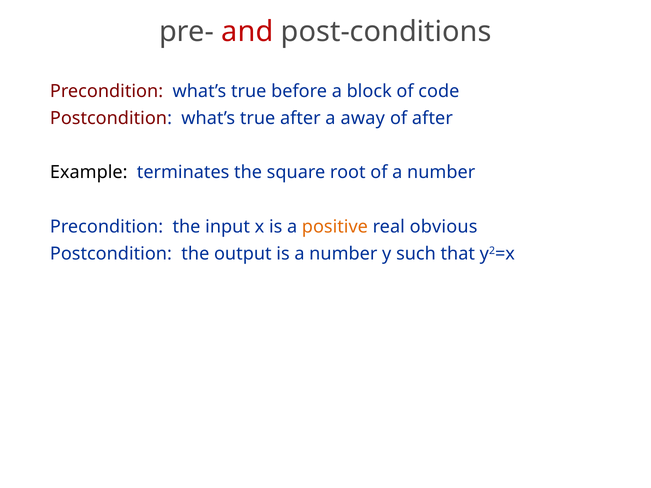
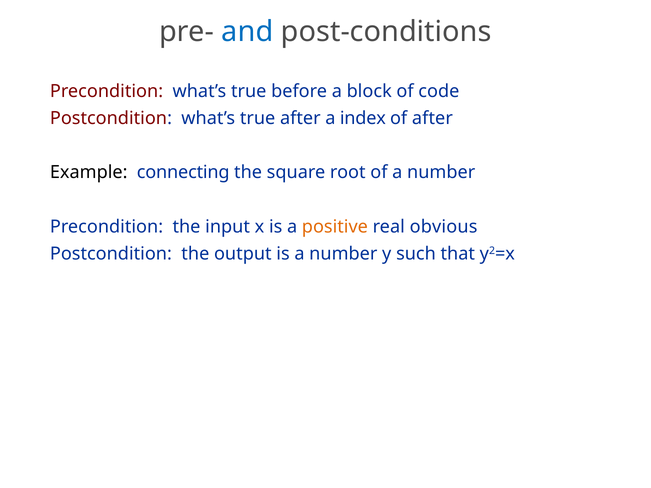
and colour: red -> blue (247, 32)
away: away -> index (363, 118)
terminates: terminates -> connecting (183, 173)
